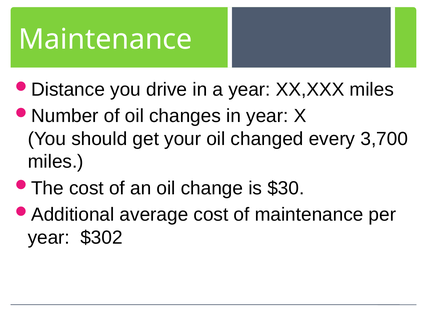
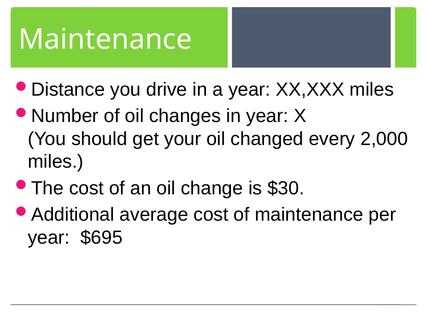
3,700: 3,700 -> 2,000 (384, 139)
$302: $302 -> $695 (102, 238)
